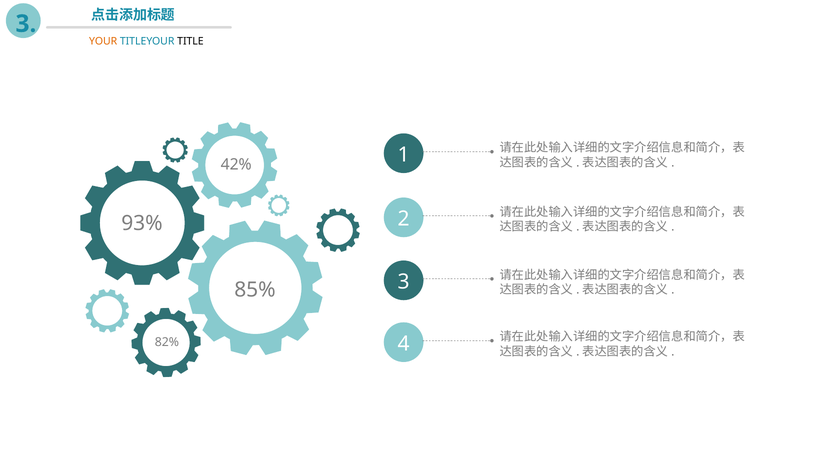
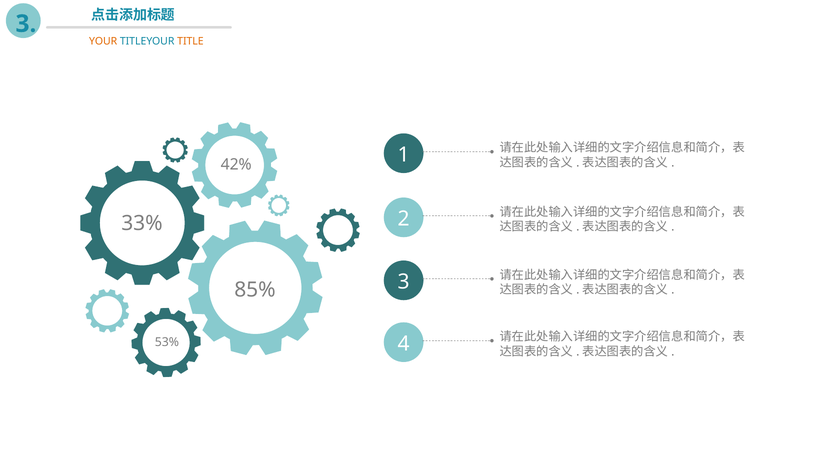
TITLE colour: black -> orange (190, 41)
93%: 93% -> 33% (142, 223)
82%: 82% -> 53% (167, 342)
